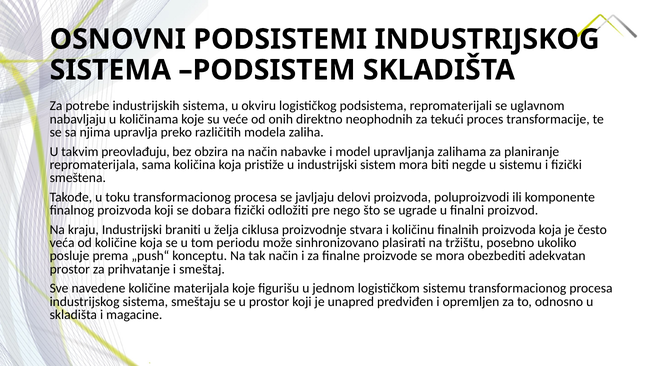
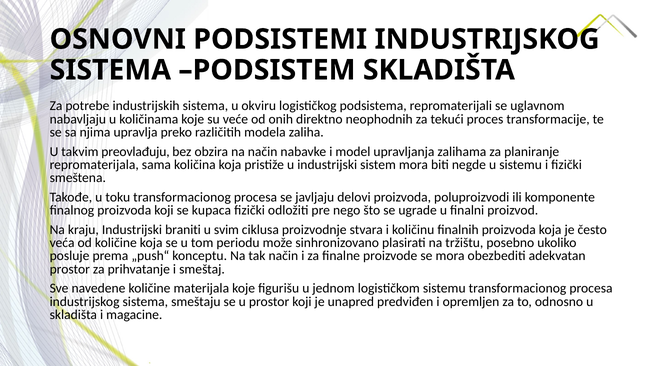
dobara: dobara -> kupaca (211, 210)
želja: želja -> svim (226, 230)
